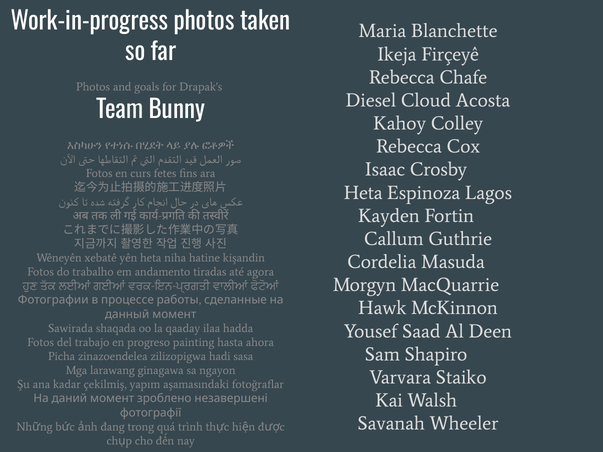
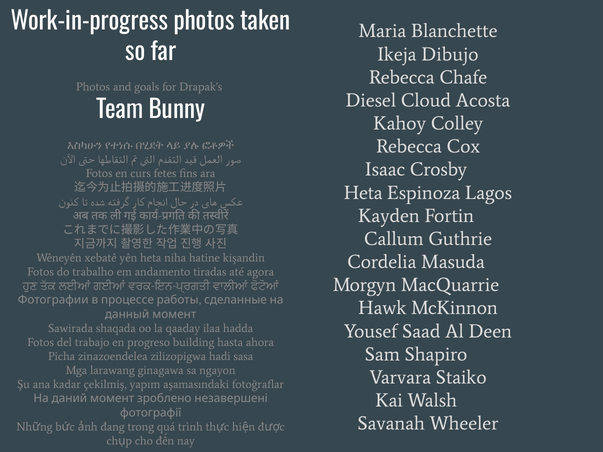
Firçeyê: Firçeyê -> Dibujo (450, 54)
painting: painting -> building (194, 343)
